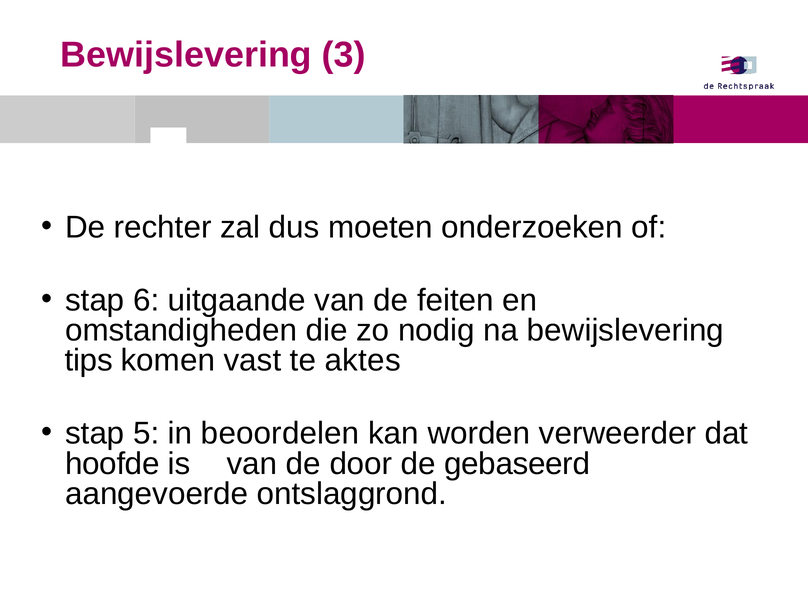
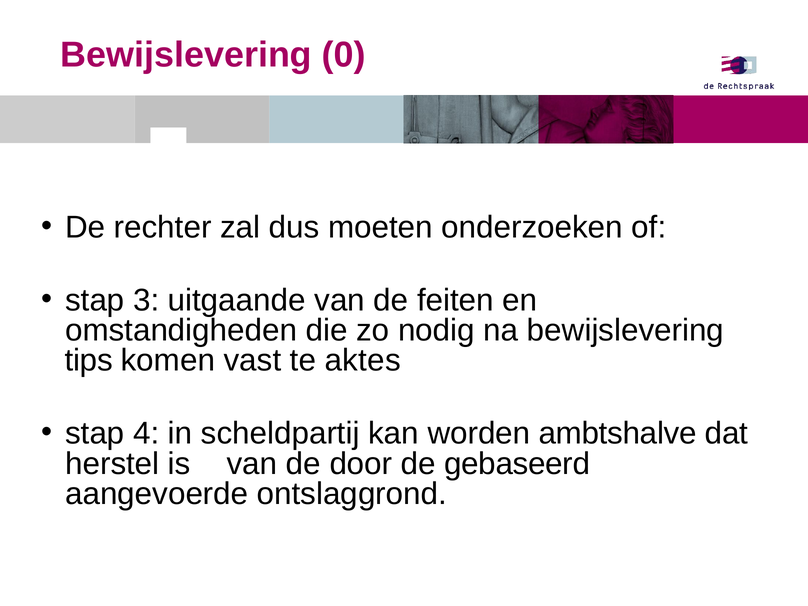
3: 3 -> 0 (344, 55)
6: 6 -> 3 (146, 300)
5: 5 -> 4 (146, 433)
beoordelen: beoordelen -> scheldpartij (280, 433)
verweerder: verweerder -> ambtshalve (618, 433)
hoofde: hoofde -> herstel (112, 464)
